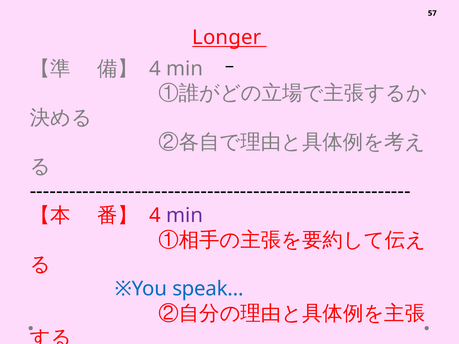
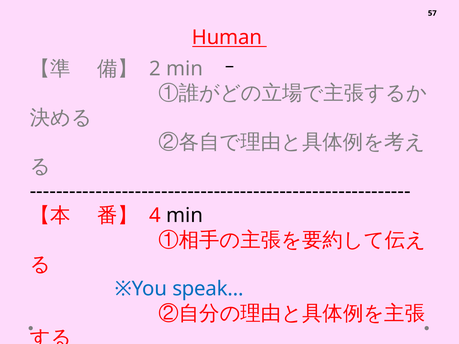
Longer: Longer -> Human (227, 37)
4: 4 -> 2 (155, 69)
min colour: purple -> black (185, 216)
